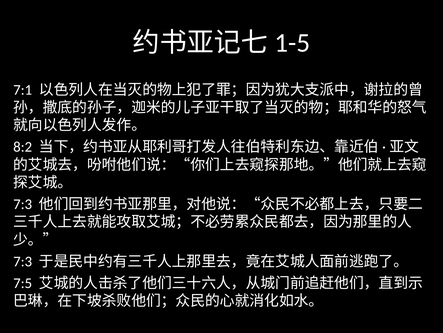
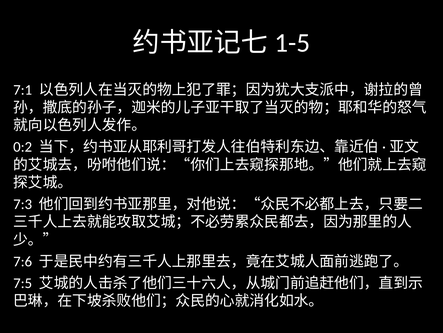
8:2: 8:2 -> 0:2 (23, 147)
7:3: 7:3 -> 7:6 (23, 261)
